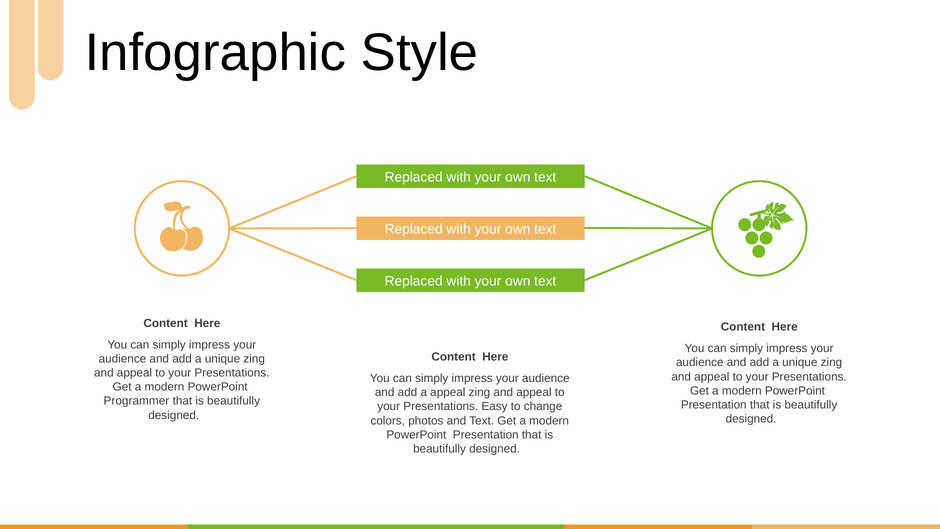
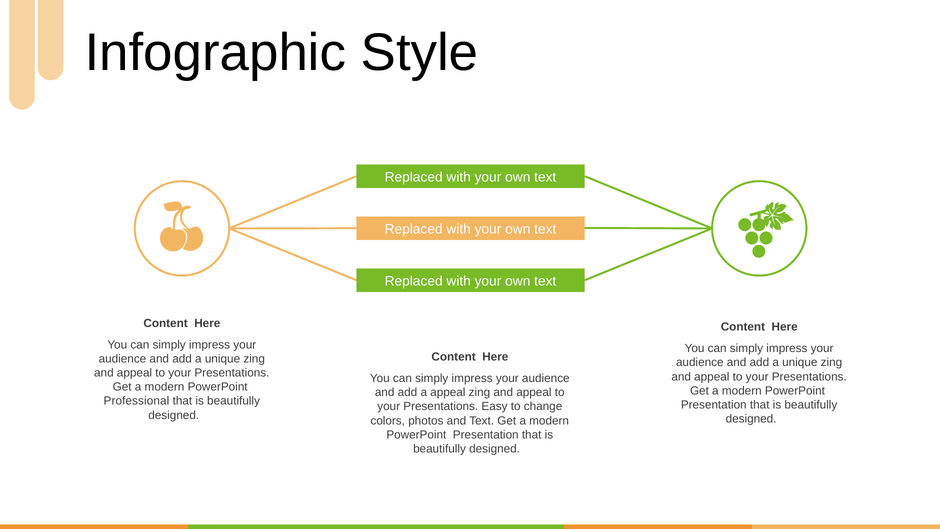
Programmer: Programmer -> Professional (136, 401)
